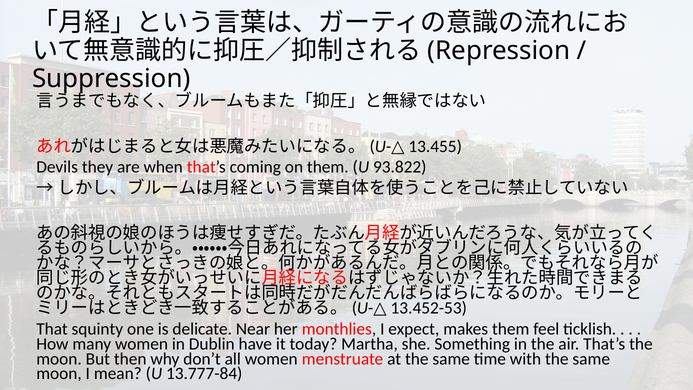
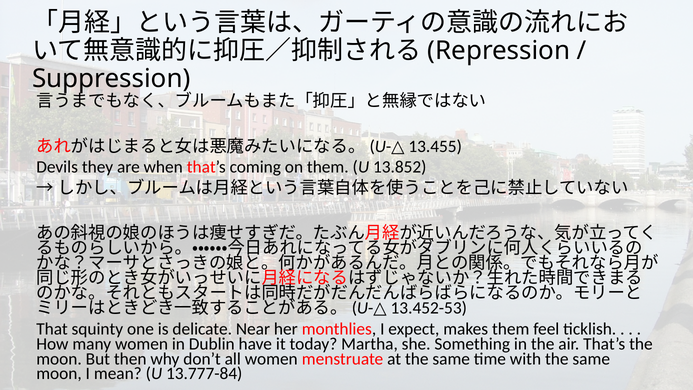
93.822: 93.822 -> 13.852 (400, 167)
